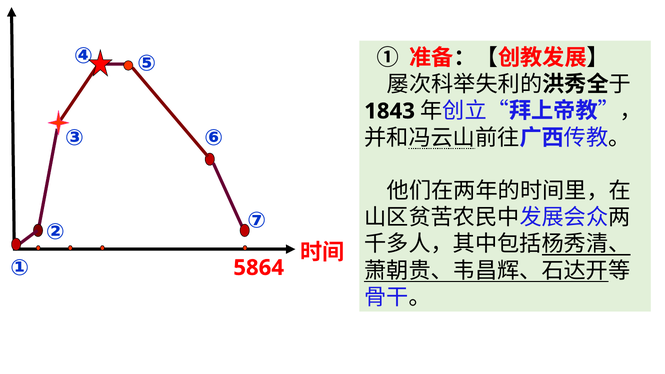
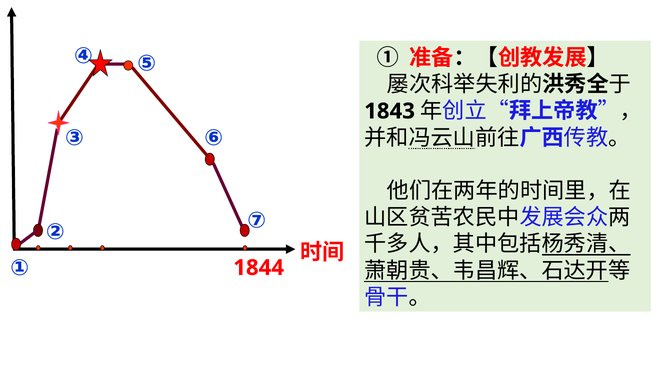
5864: 5864 -> 1844 (259, 268)
